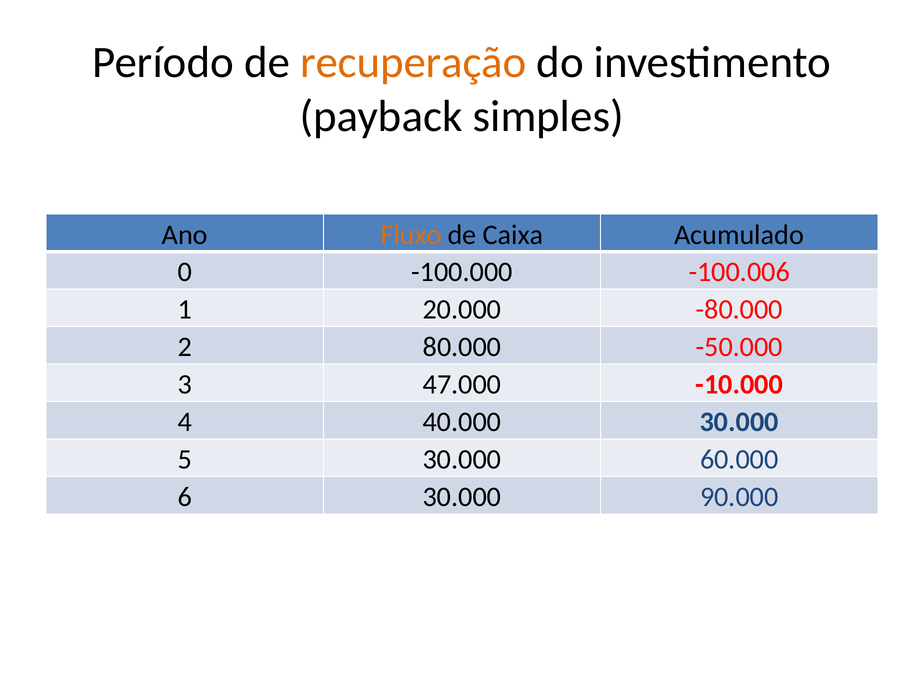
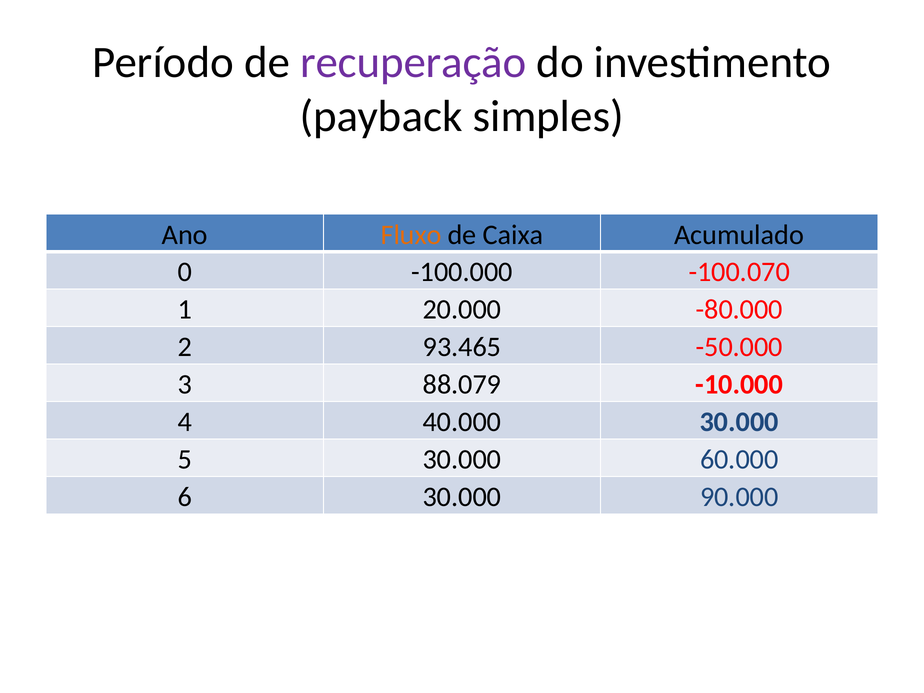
recuperação colour: orange -> purple (413, 62)
-100.006: -100.006 -> -100.070 (739, 272)
80.000: 80.000 -> 93.465 (462, 347)
47.000: 47.000 -> 88.079 (462, 385)
